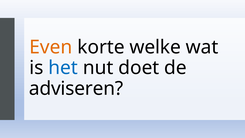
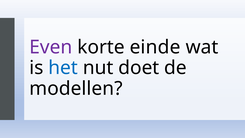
Even colour: orange -> purple (51, 47)
welke: welke -> einde (155, 47)
adviseren: adviseren -> modellen (76, 88)
